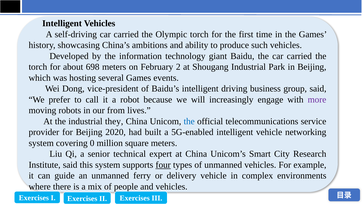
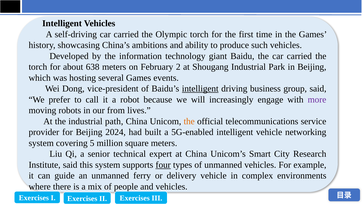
698: 698 -> 638 (93, 67)
intelligent underline: none -> present (200, 88)
they: they -> path (114, 121)
the colour: blue -> orange (189, 121)
2020: 2020 -> 2024 (116, 132)
0: 0 -> 5 (92, 143)
